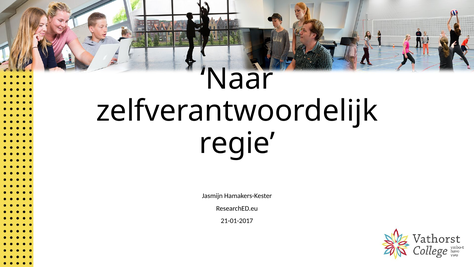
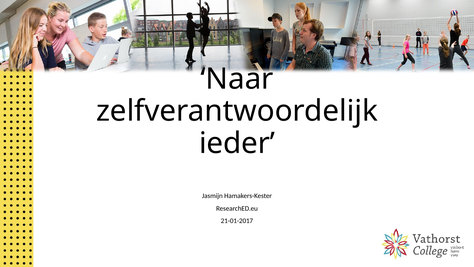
regie: regie -> ieder (237, 143)
